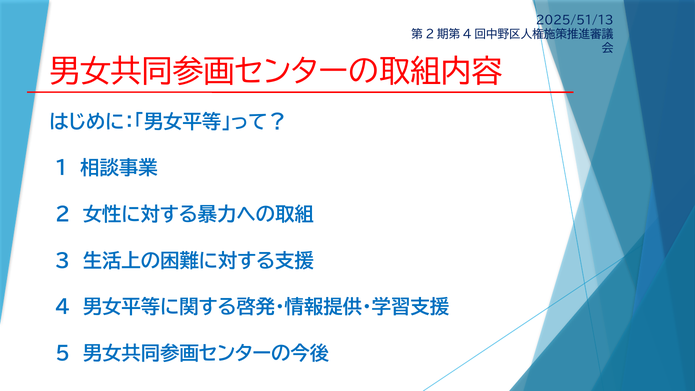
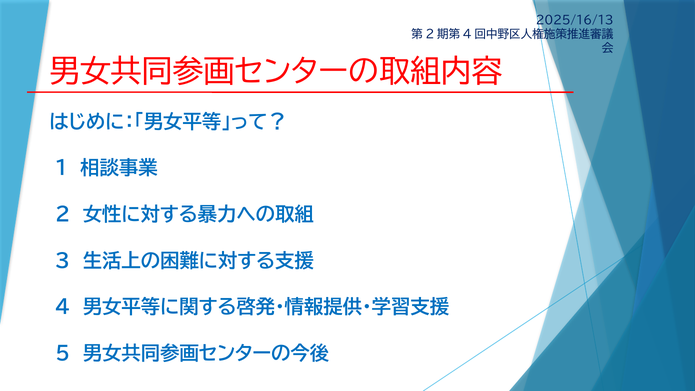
2025/51/13: 2025/51/13 -> 2025/16/13 (575, 21)
